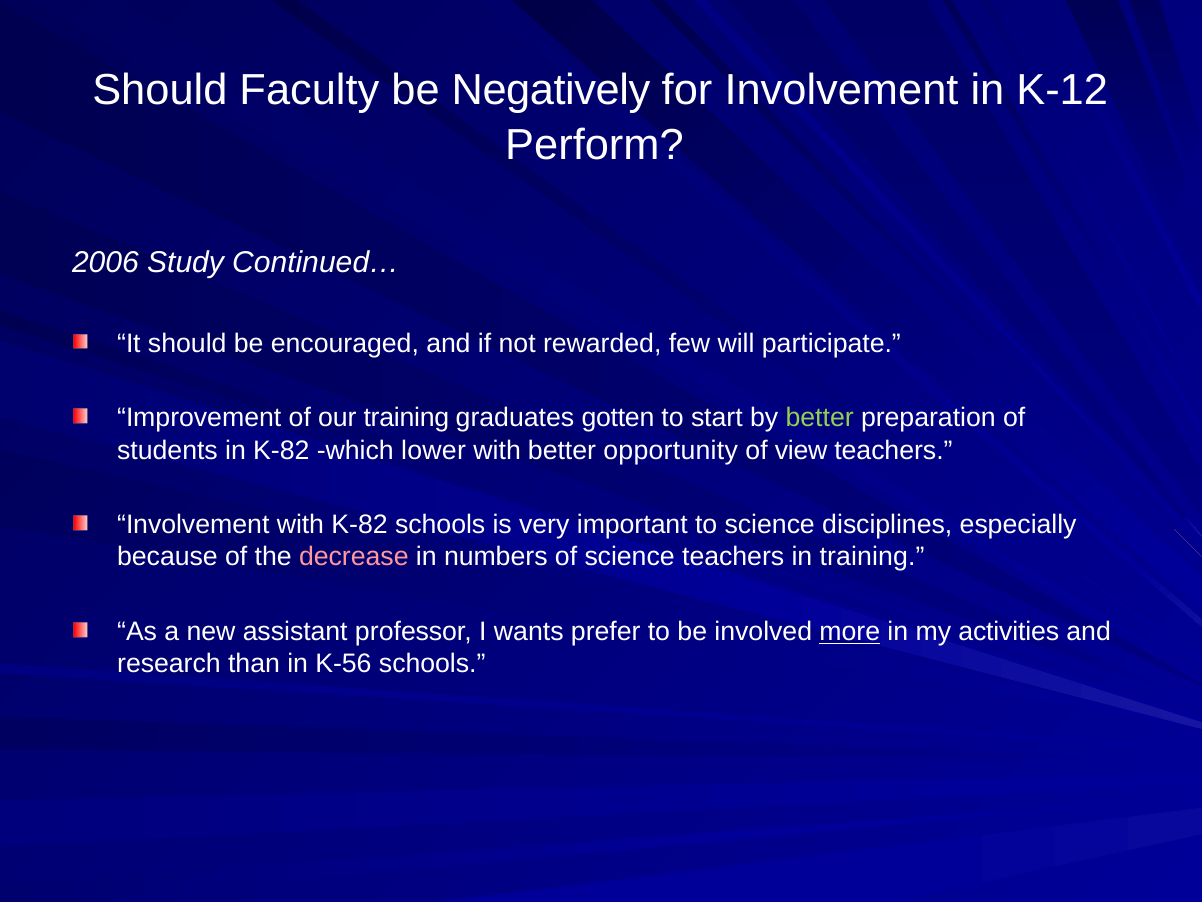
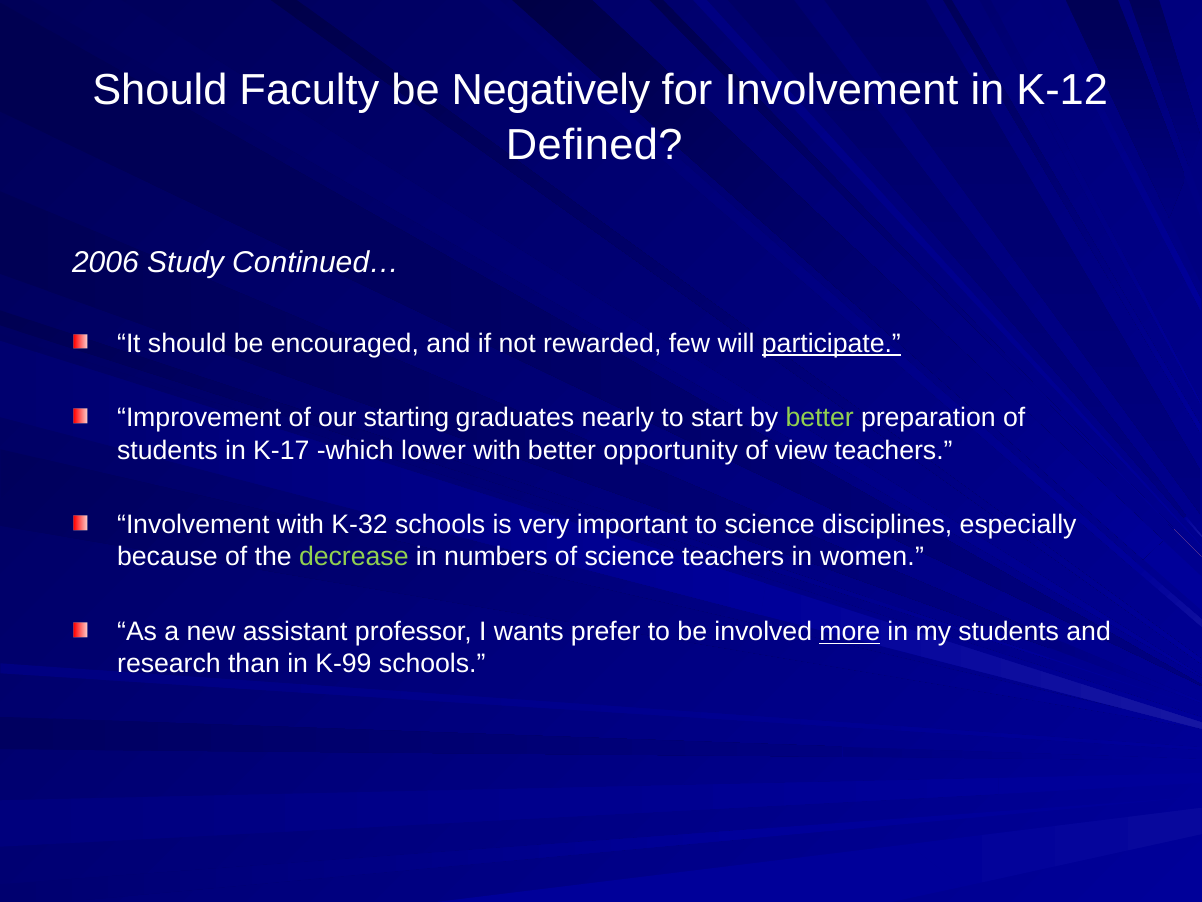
Perform: Perform -> Defined (594, 146)
participate underline: none -> present (831, 343)
our training: training -> starting (406, 418)
gotten: gotten -> nearly (618, 418)
in K-82: K-82 -> K-17 (281, 450)
with K-82: K-82 -> K-32 (360, 525)
decrease colour: pink -> light green (354, 557)
in training: training -> women (872, 557)
my activities: activities -> students (1009, 632)
K-56: K-56 -> K-99 (343, 664)
